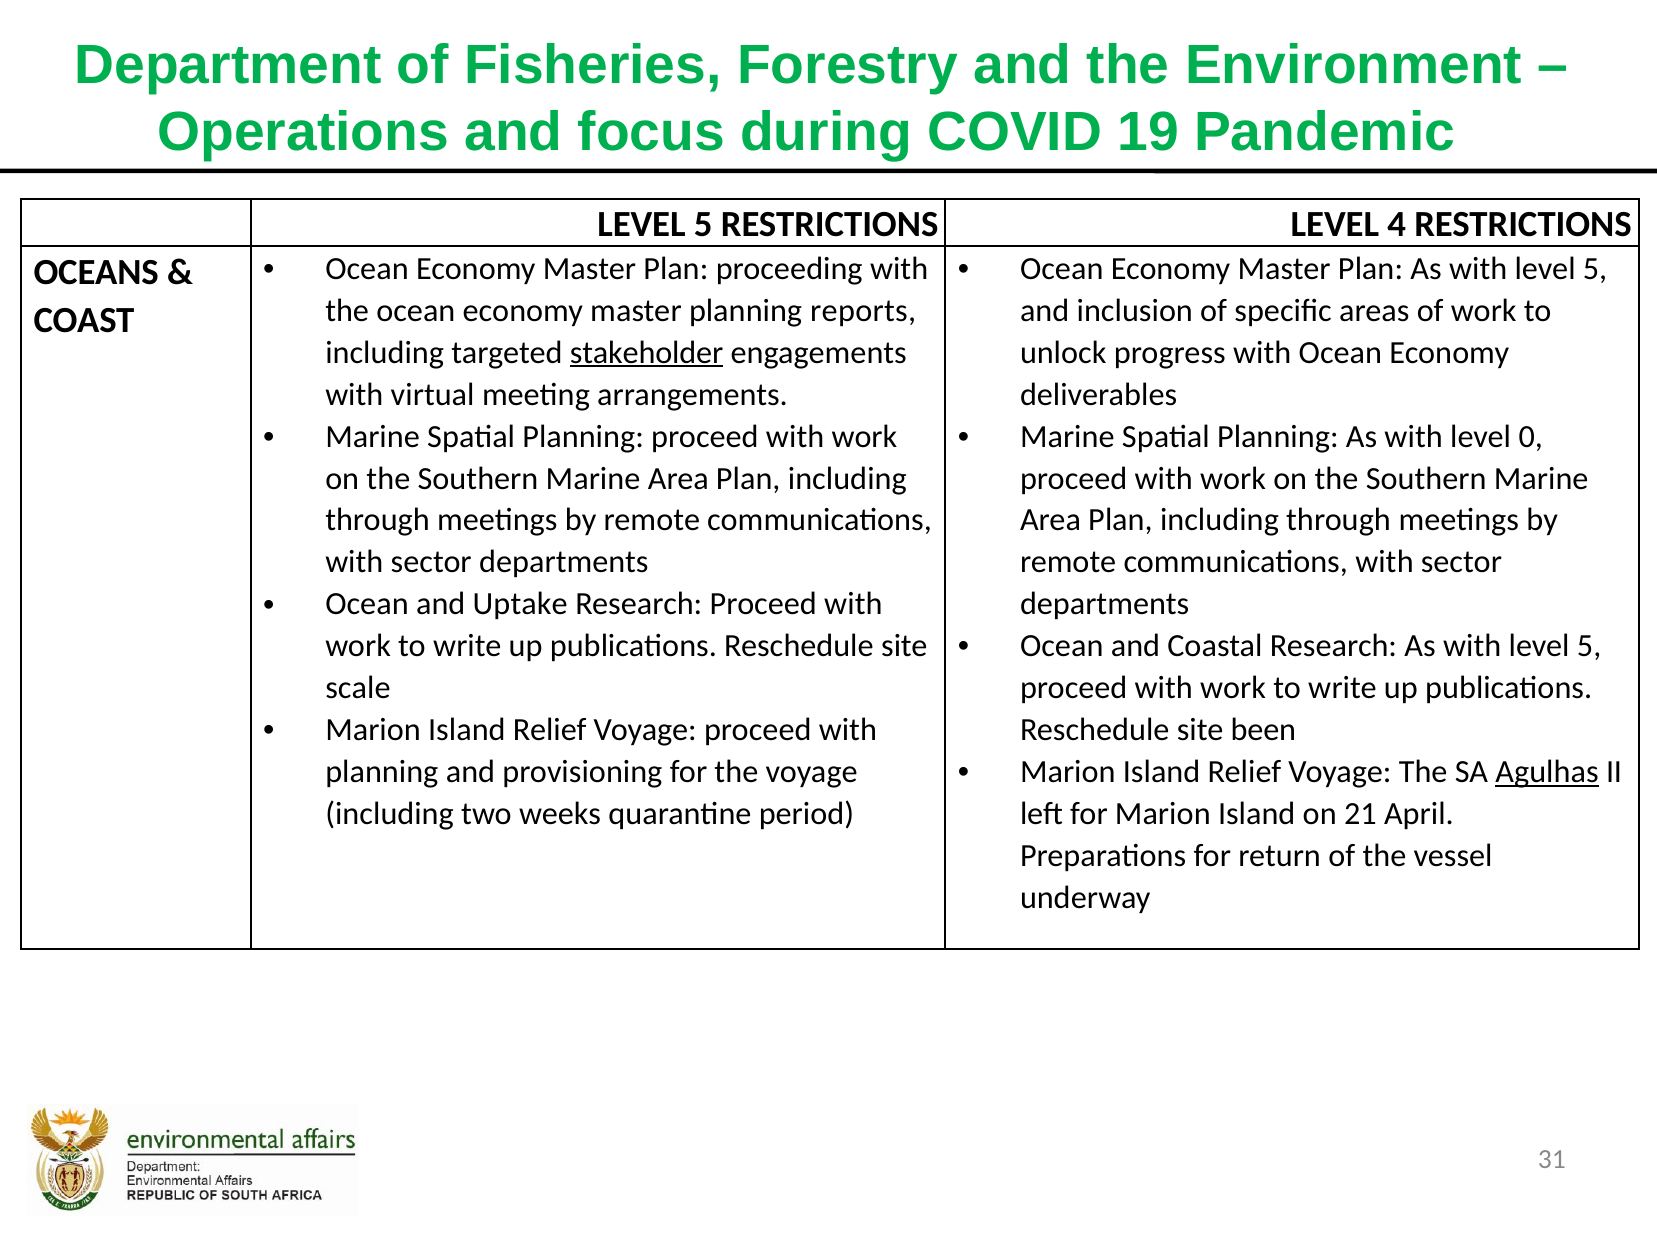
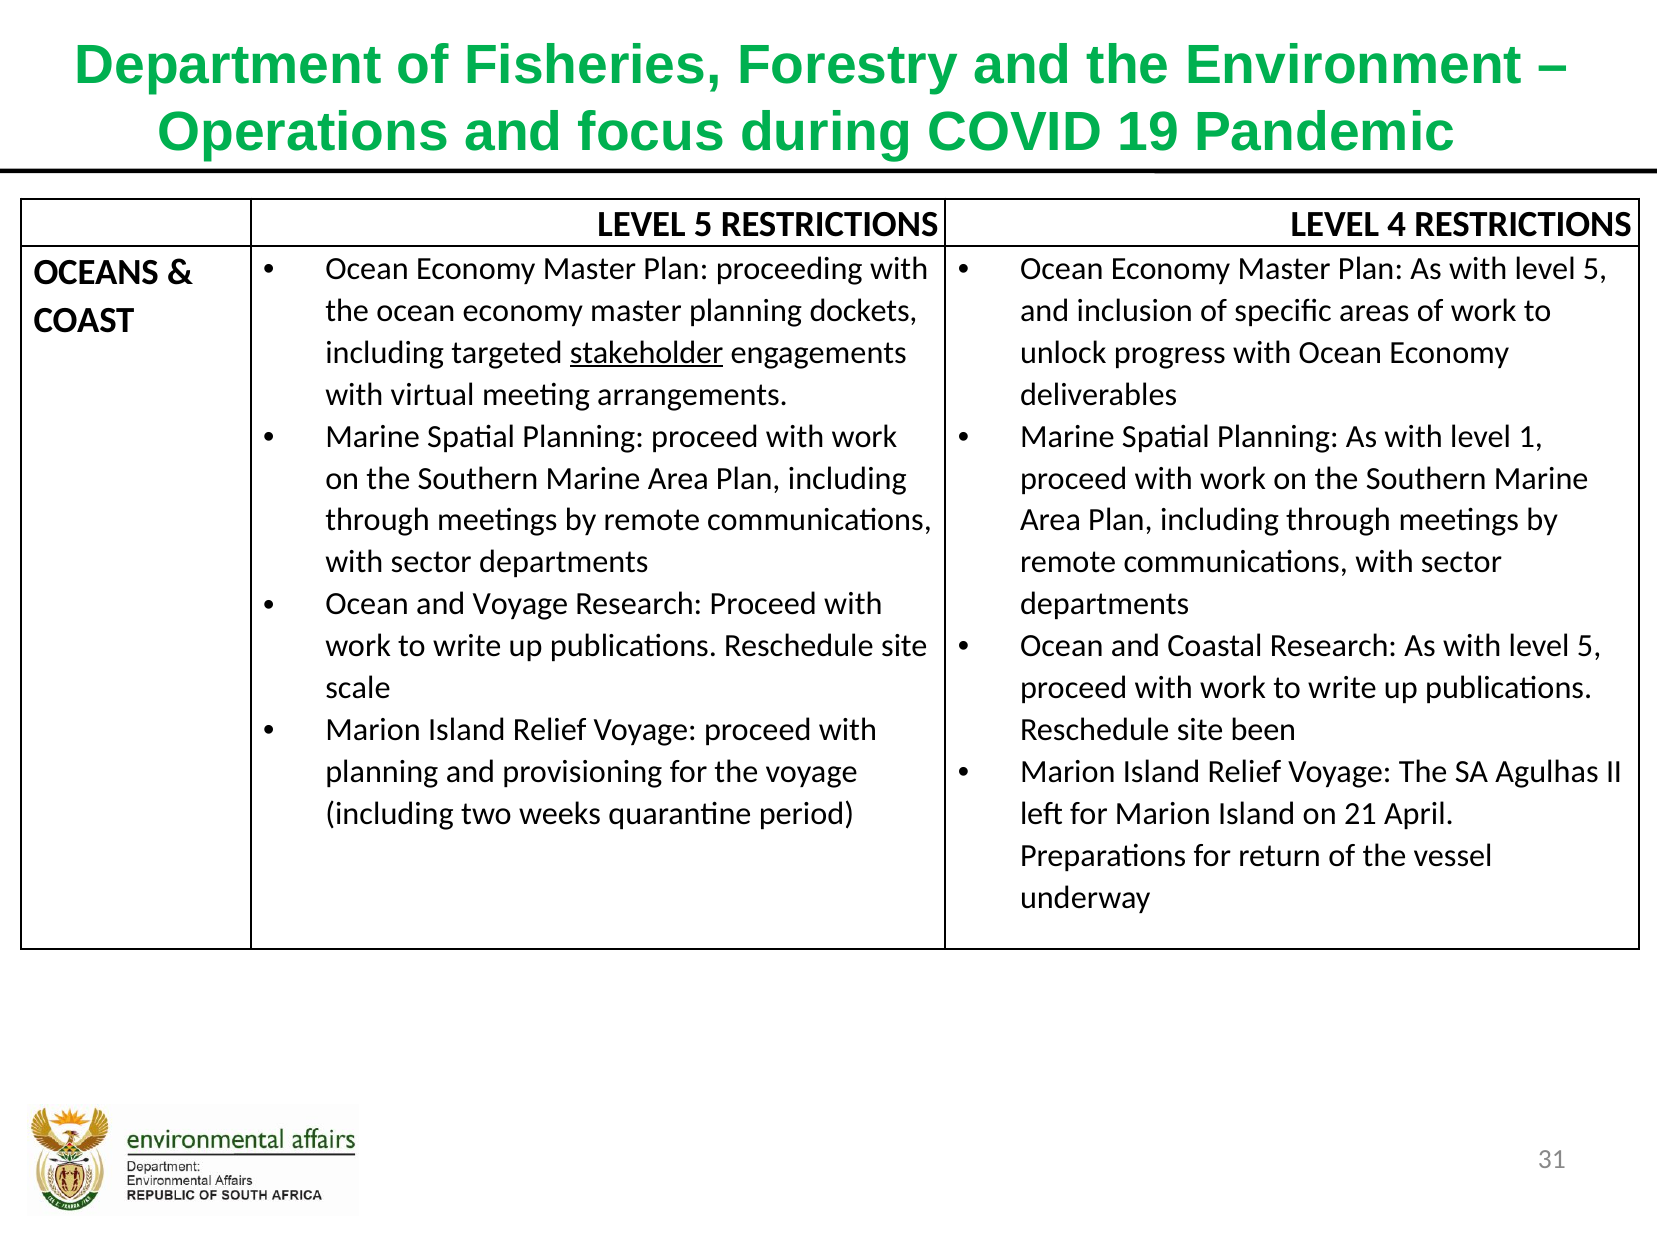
reports: reports -> dockets (863, 311)
0: 0 -> 1 (1531, 436)
and Uptake: Uptake -> Voyage (520, 604)
Agulhas underline: present -> none (1547, 772)
